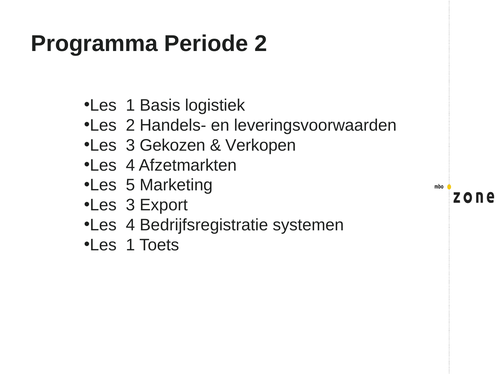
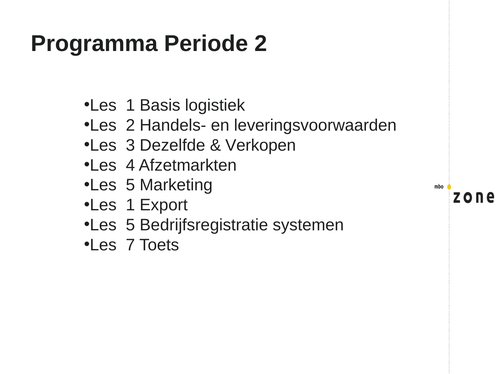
Gekozen: Gekozen -> Dezelfde (172, 145)
3: 3 -> 1 (130, 205)
4: 4 -> 5 (130, 225)
1: 1 -> 7 (130, 245)
